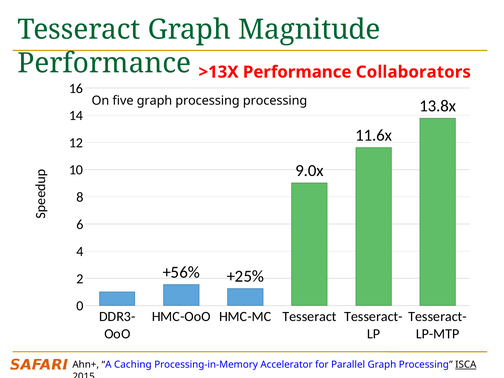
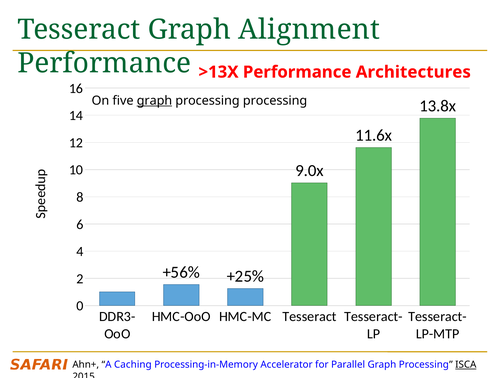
Magnitude: Magnitude -> Alignment (309, 30)
Collaborators: Collaborators -> Architectures (413, 72)
graph underline: none -> present (154, 101)
